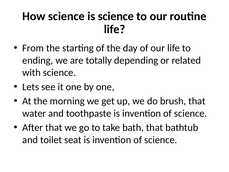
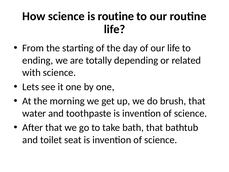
is science: science -> routine (116, 16)
